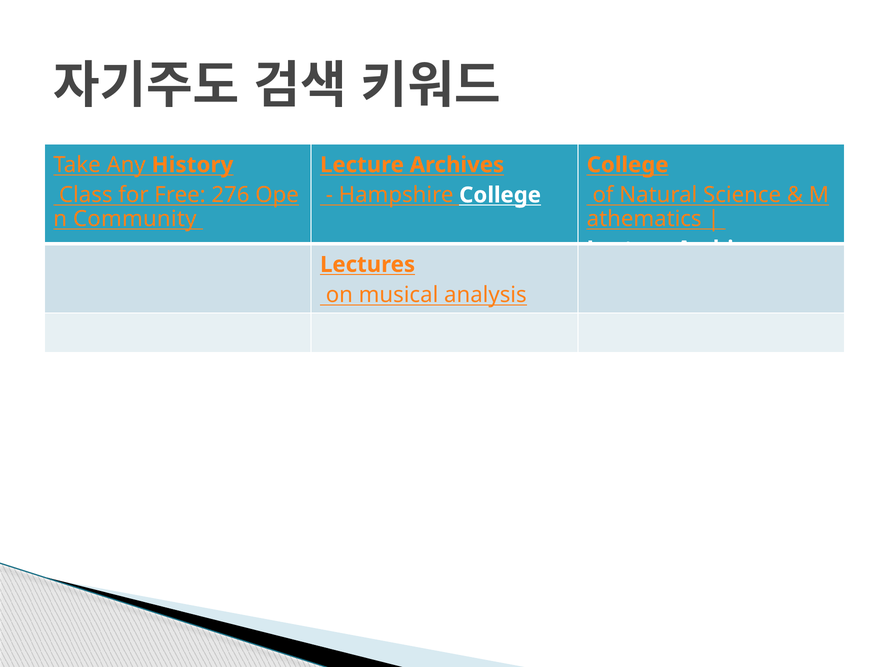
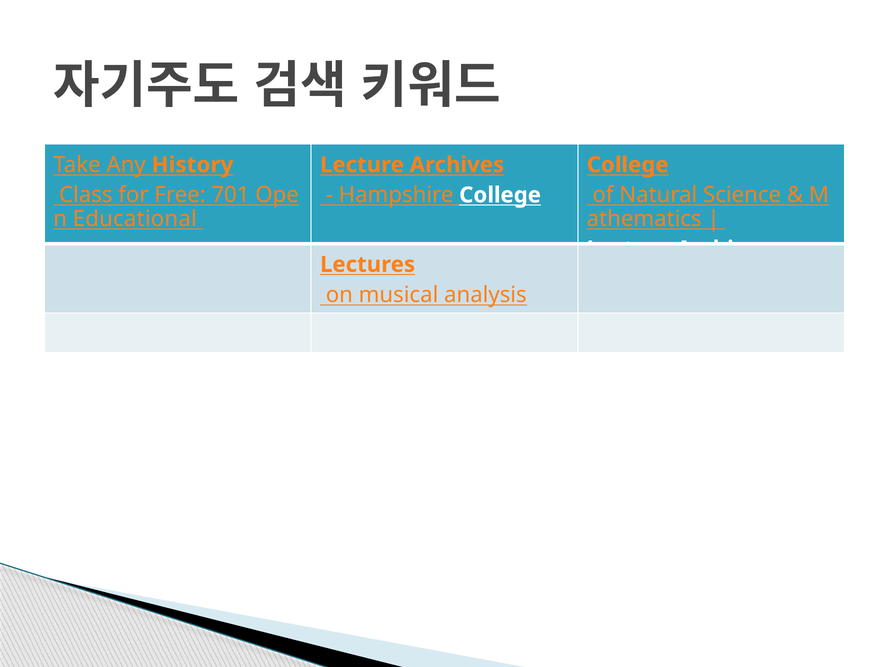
276: 276 -> 701 (230, 195)
Community: Community -> Educational (135, 219)
